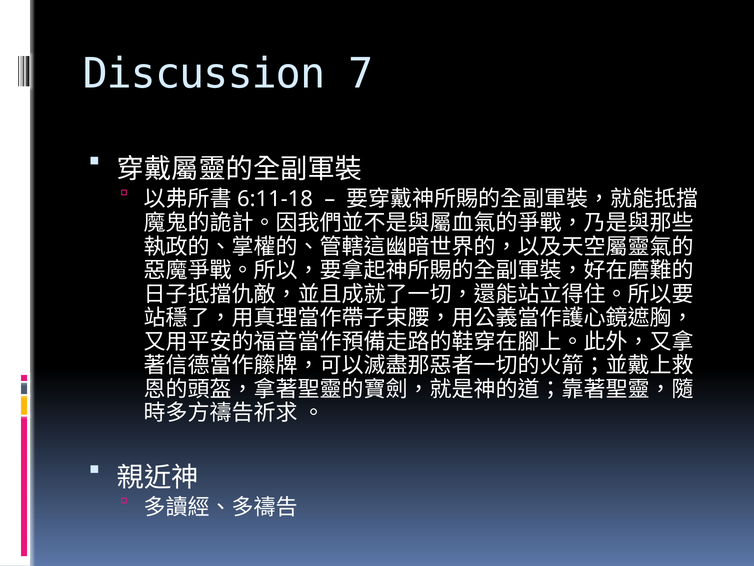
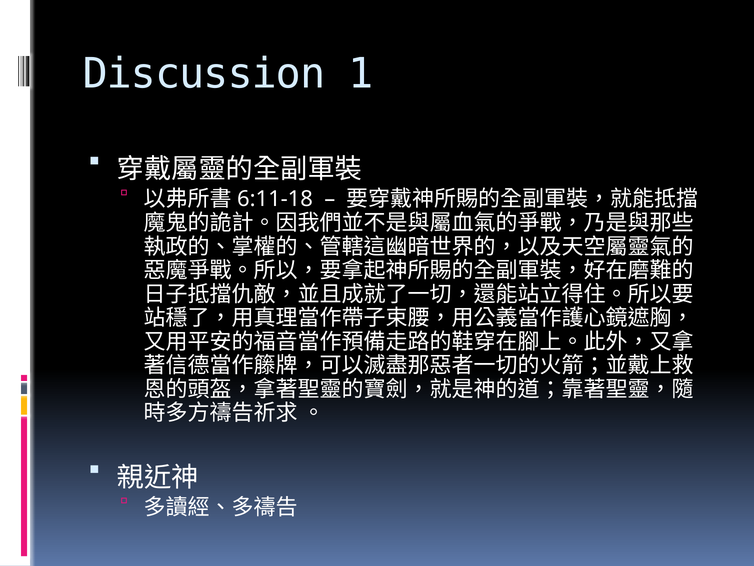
7: 7 -> 1 (361, 74)
